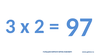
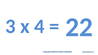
2: 2 -> 4 (39, 26)
97: 97 -> 22 (79, 27)
